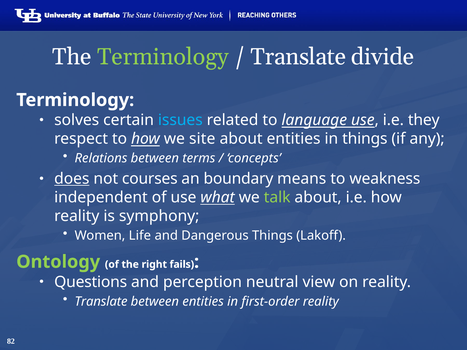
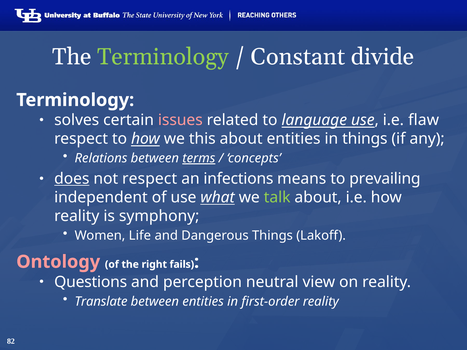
Translate: Translate -> Constant (298, 57)
issues colour: light blue -> pink (180, 120)
they: they -> flaw (424, 120)
site: site -> this (202, 139)
terms underline: none -> present (199, 158)
not courses: courses -> respect (150, 179)
boundary: boundary -> infections (238, 179)
weakness: weakness -> prevailing (385, 179)
Ontology colour: light green -> pink (58, 262)
